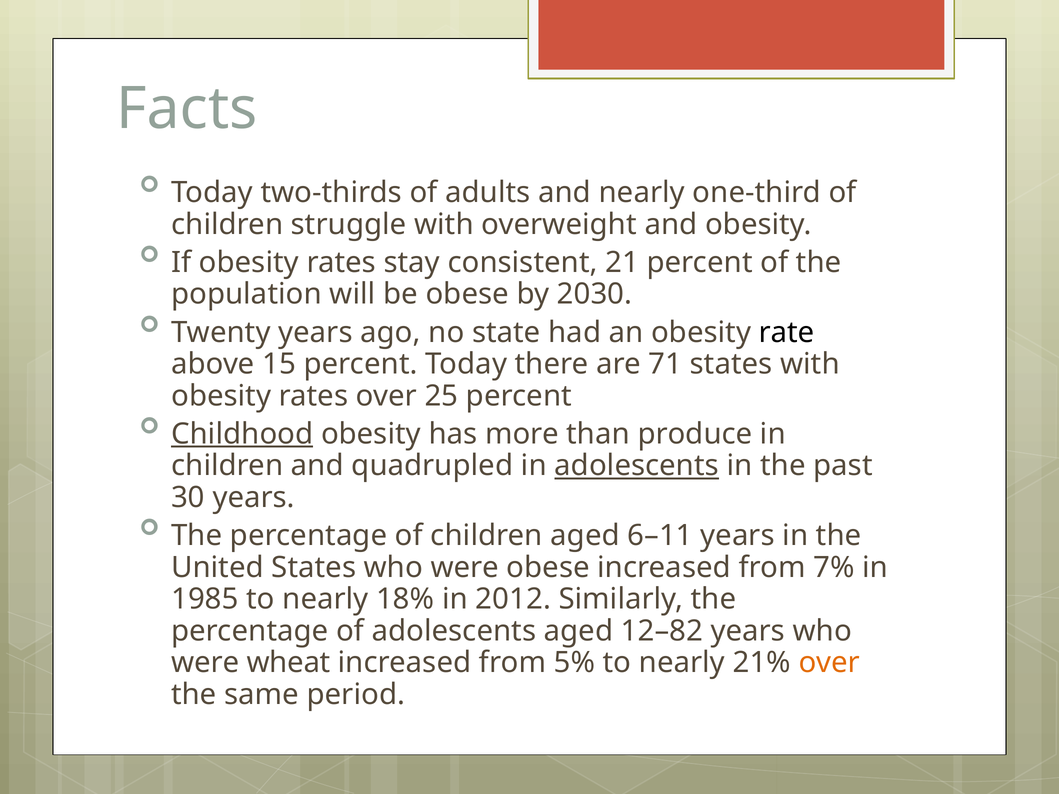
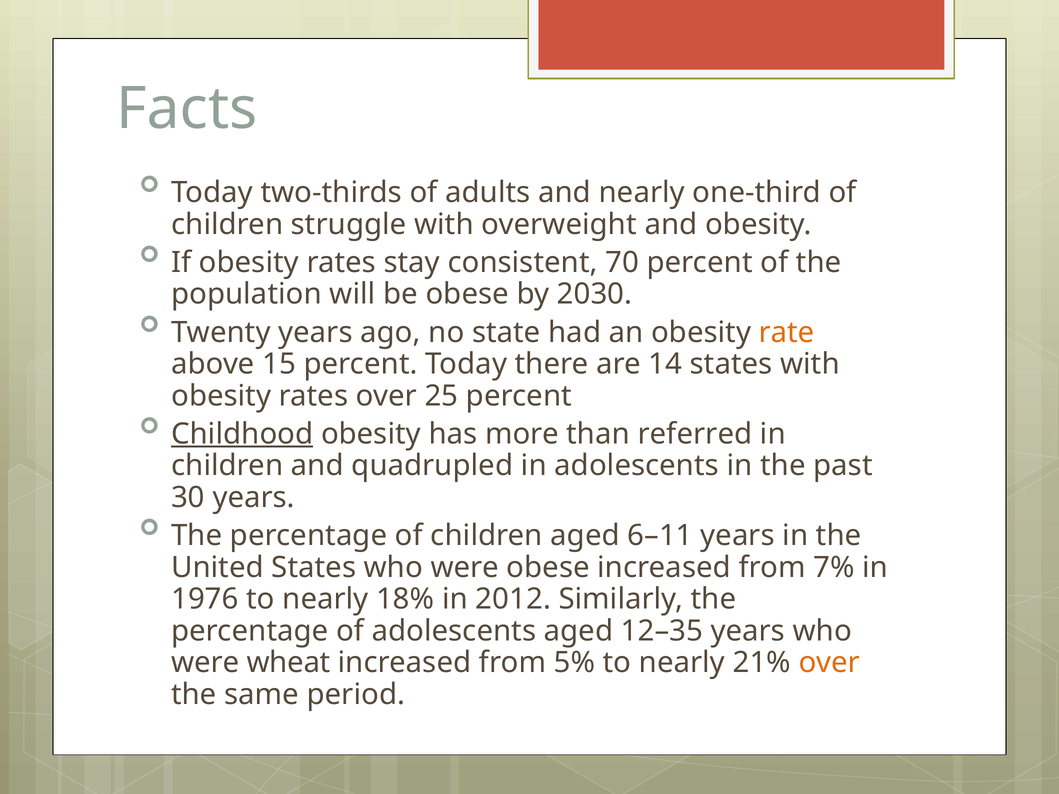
21: 21 -> 70 (622, 263)
rate colour: black -> orange (787, 332)
71: 71 -> 14 (665, 364)
produce: produce -> referred (695, 434)
adolescents underline: present -> none (637, 466)
1985: 1985 -> 1976 (205, 599)
12–82: 12–82 -> 12–35 (662, 631)
